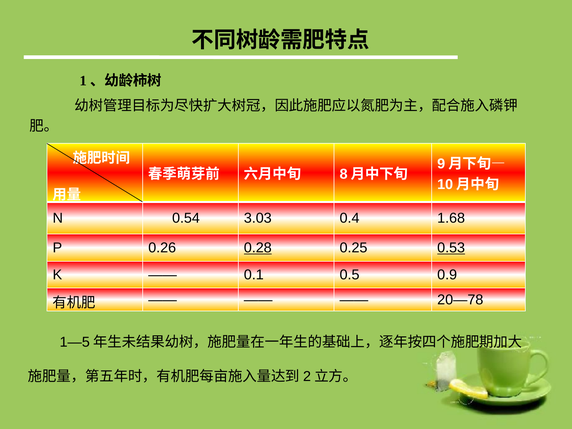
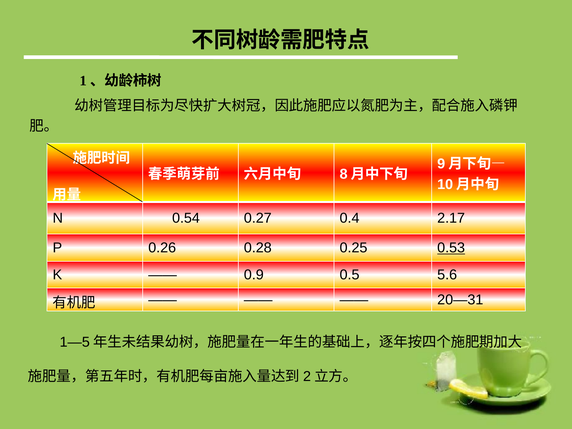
3.03: 3.03 -> 0.27 (258, 218)
1.68: 1.68 -> 2.17 (451, 218)
0.28 underline: present -> none (258, 248)
0.1: 0.1 -> 0.9 (254, 275)
0.9: 0.9 -> 5.6 (447, 275)
20—78: 20—78 -> 20—31 (460, 300)
